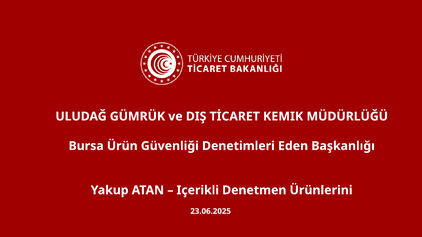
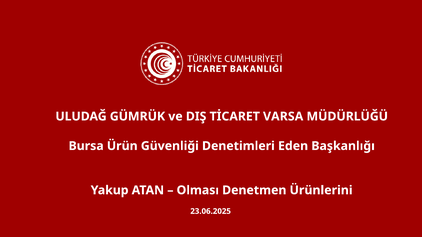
KEMIK: KEMIK -> VARSA (283, 117)
Içerikli: Içerikli -> Olması (198, 190)
